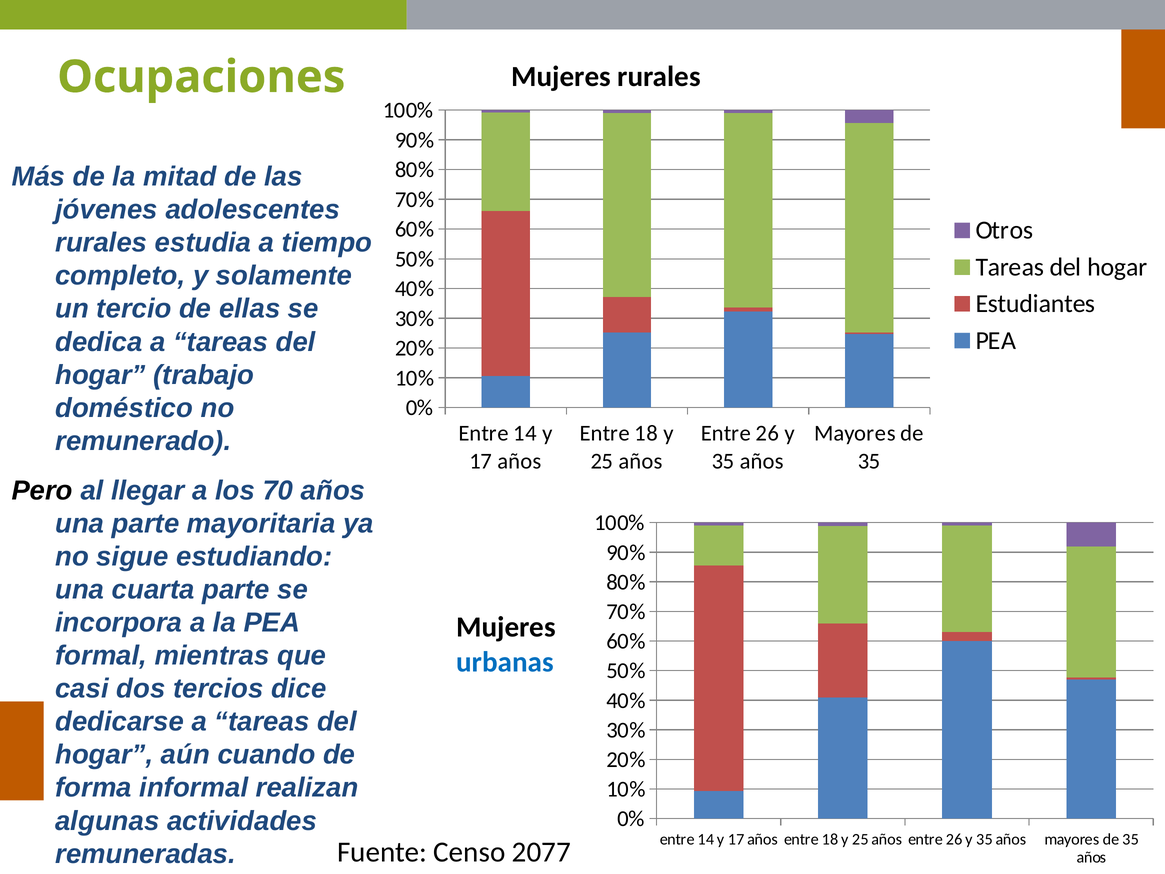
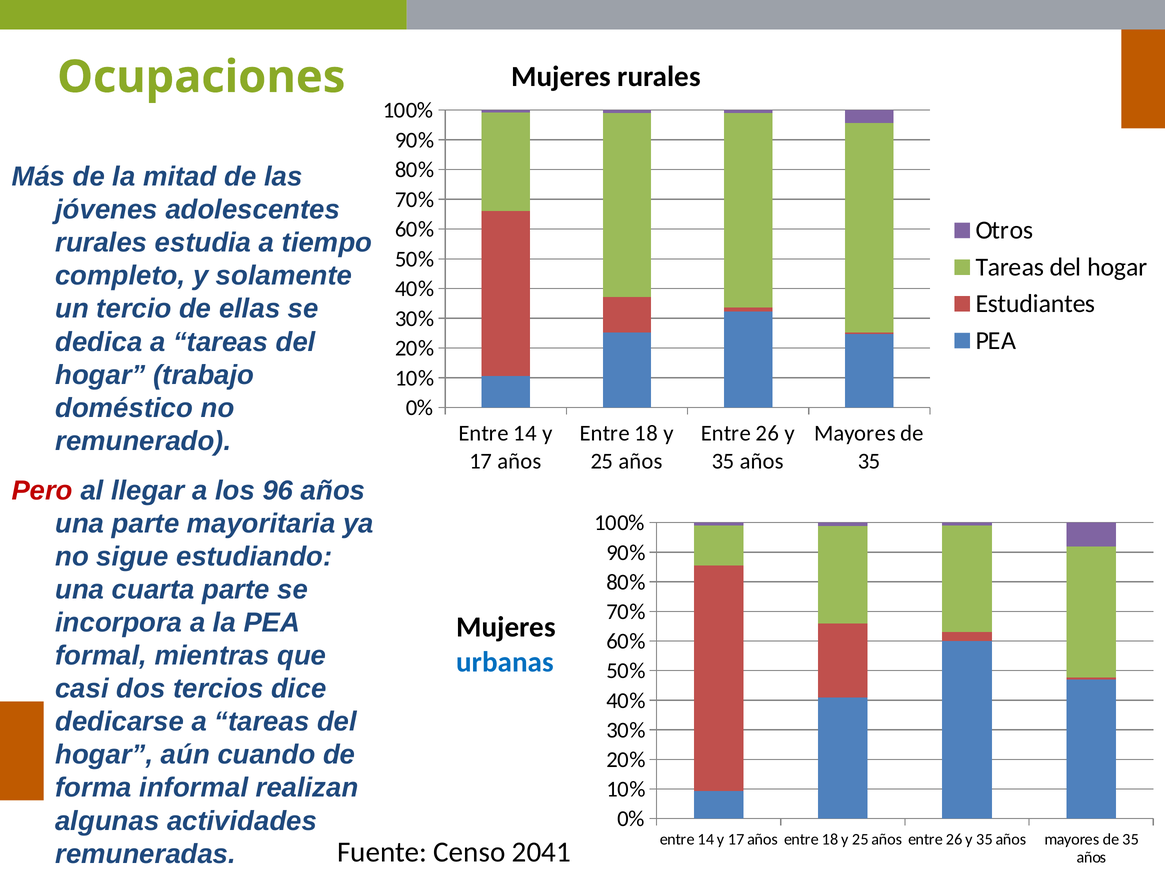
Pero colour: black -> red (42, 490)
70: 70 -> 96 (278, 490)
2077: 2077 -> 2041 (541, 852)
